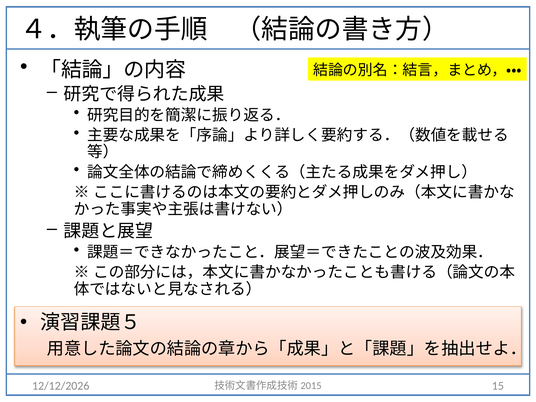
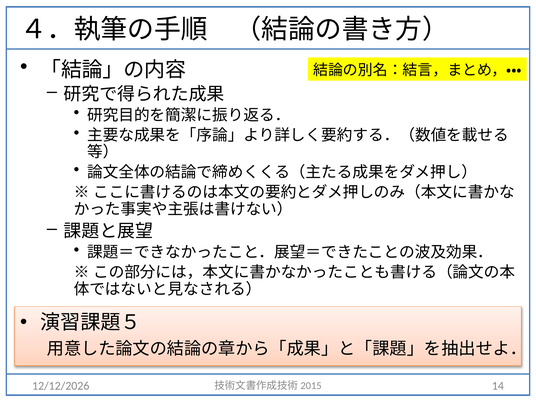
15: 15 -> 14 (498, 386)
